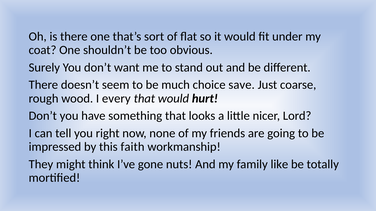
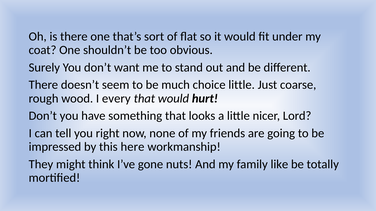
choice save: save -> little (242, 85)
faith: faith -> here (132, 147)
